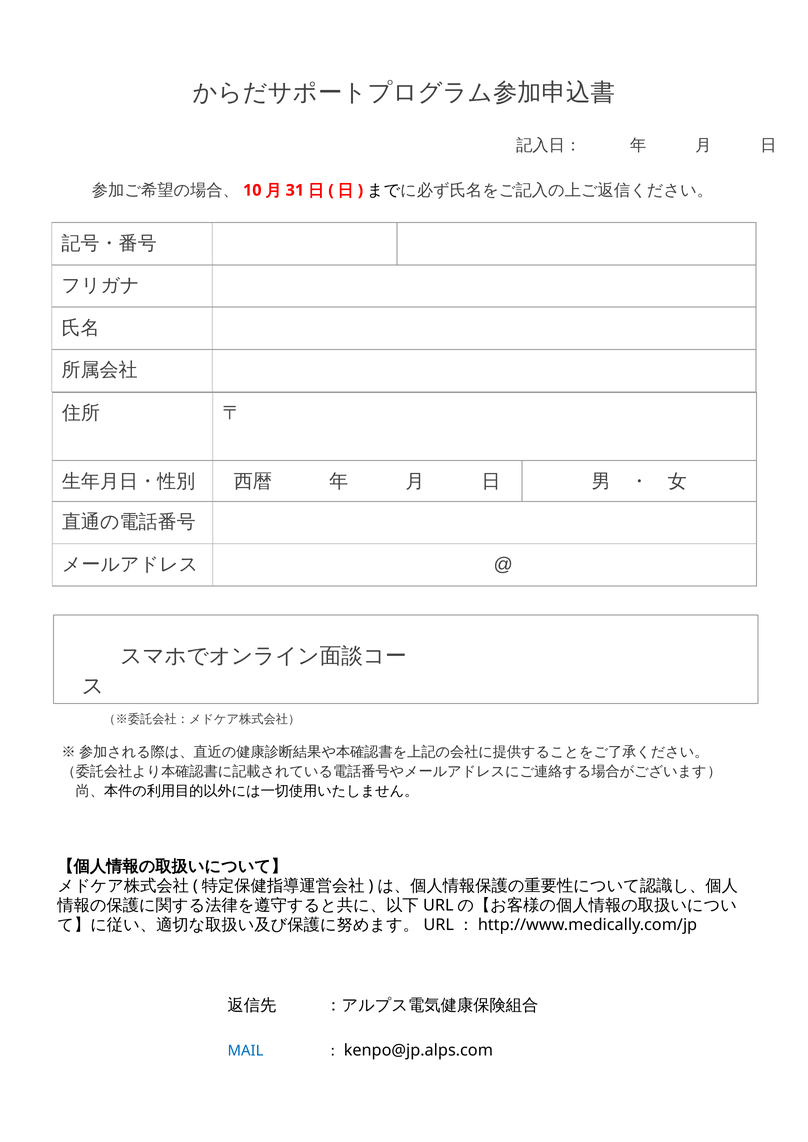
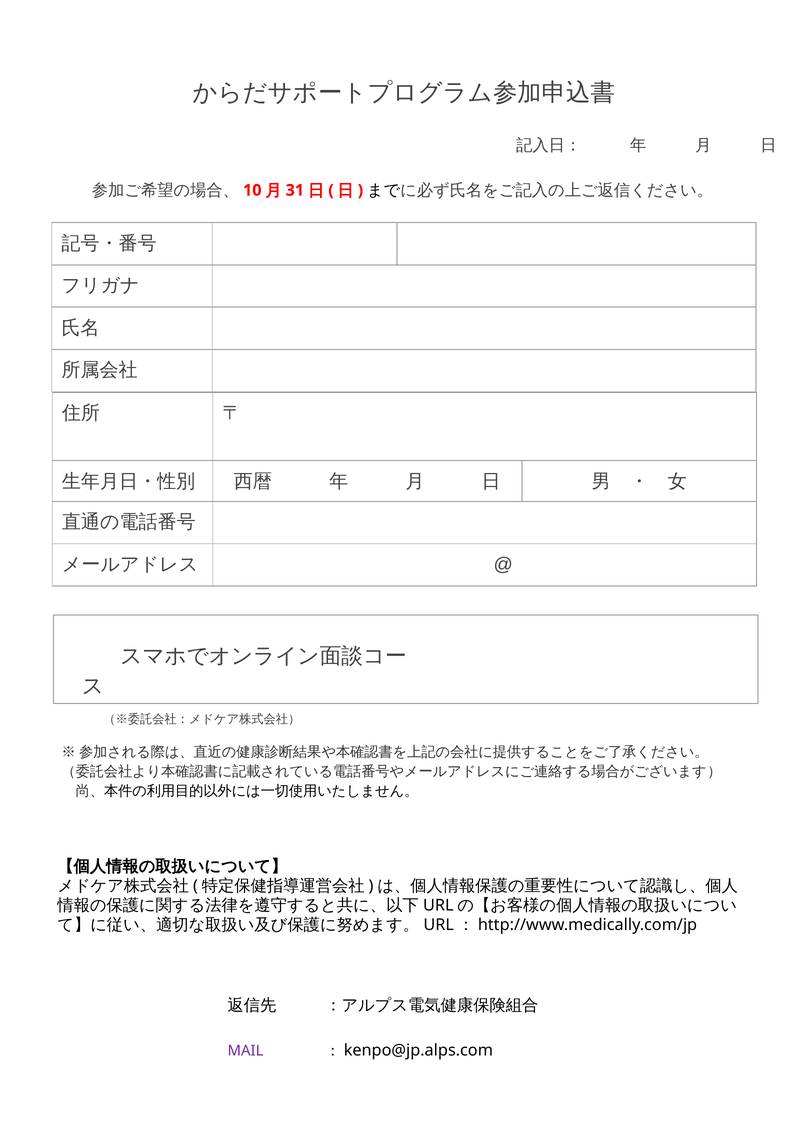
MAIL colour: blue -> purple (246, 1052)
